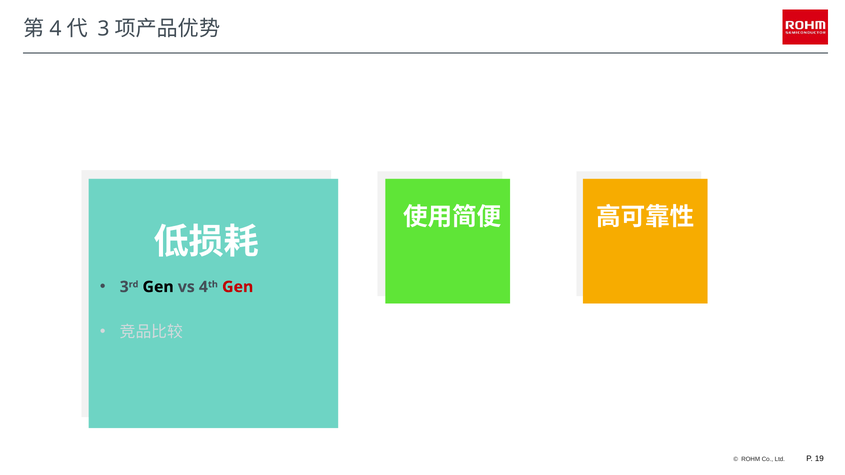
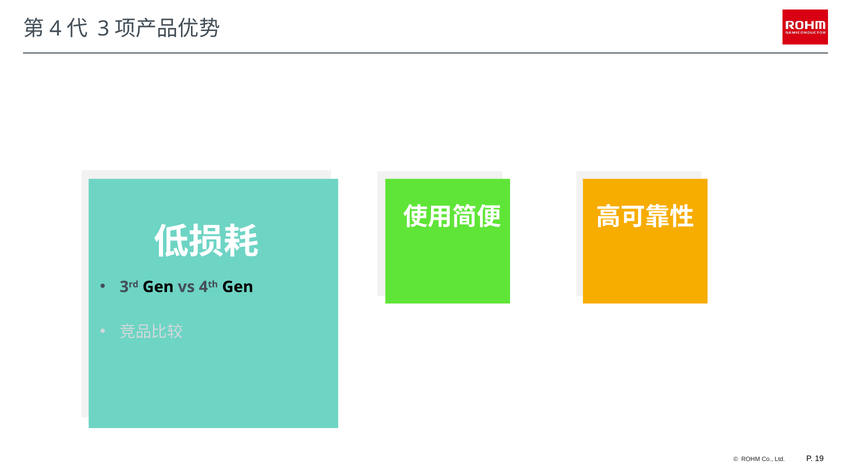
Gen colour: red -> black (238, 287)
